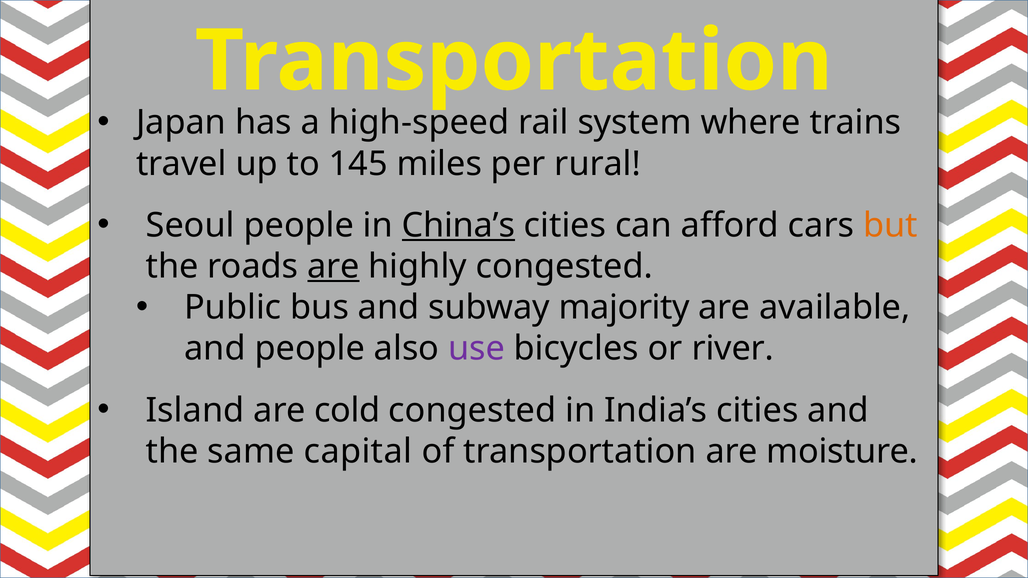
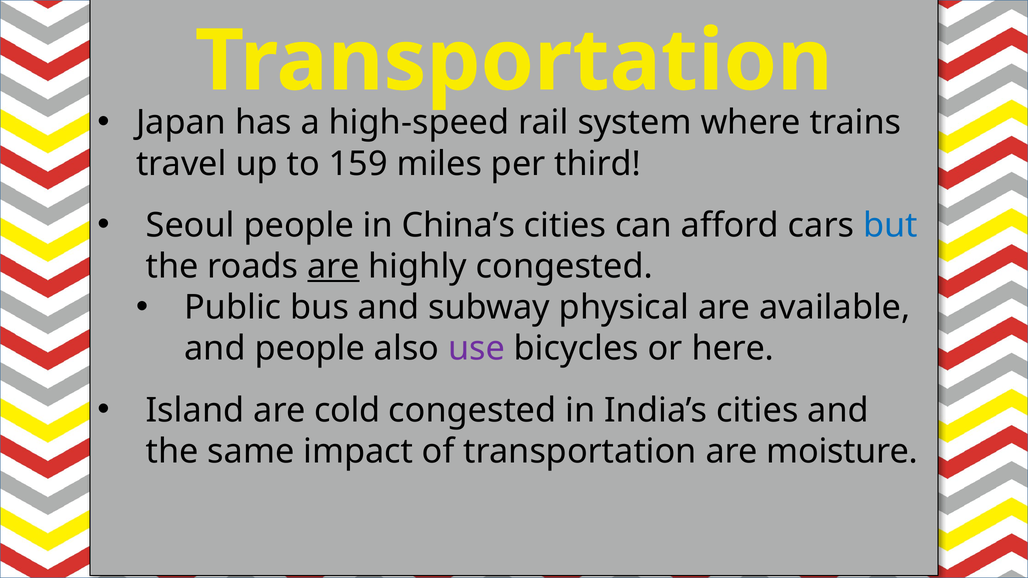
145: 145 -> 159 (358, 164)
rural: rural -> third (598, 164)
China’s underline: present -> none (459, 225)
but colour: orange -> blue (890, 225)
majority: majority -> physical (624, 308)
river: river -> here (733, 349)
capital: capital -> impact (358, 452)
